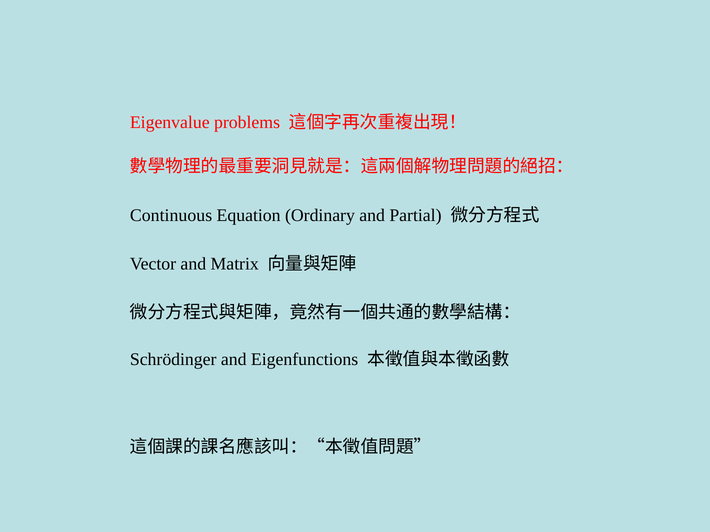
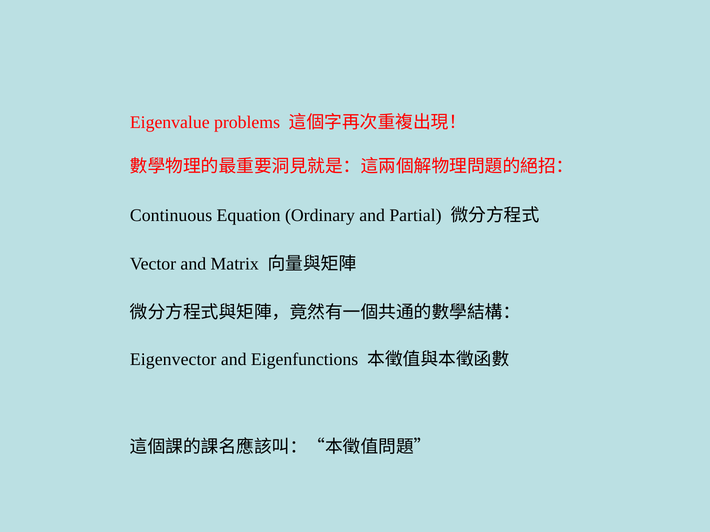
Schrödinger: Schrödinger -> Eigenvector (173, 360)
